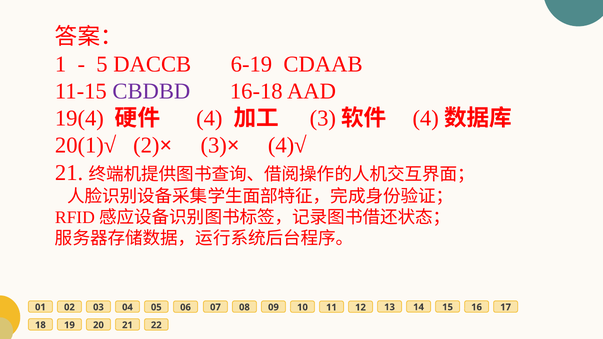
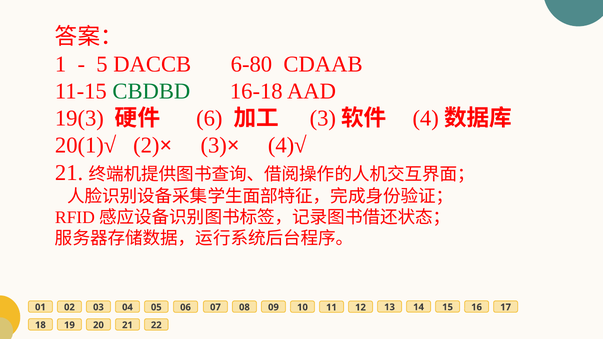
6-19: 6-19 -> 6-80 (251, 64)
CBDBD colour: purple -> green (151, 91)
19(4: 19(4 -> 19(3 (79, 118)
4: 4 -> 6 (209, 118)
